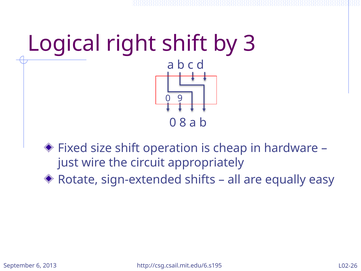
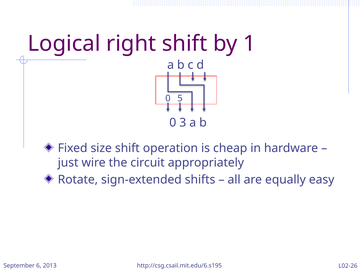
3: 3 -> 1 (249, 44)
9: 9 -> 5 (180, 98)
8: 8 -> 3 (183, 123)
